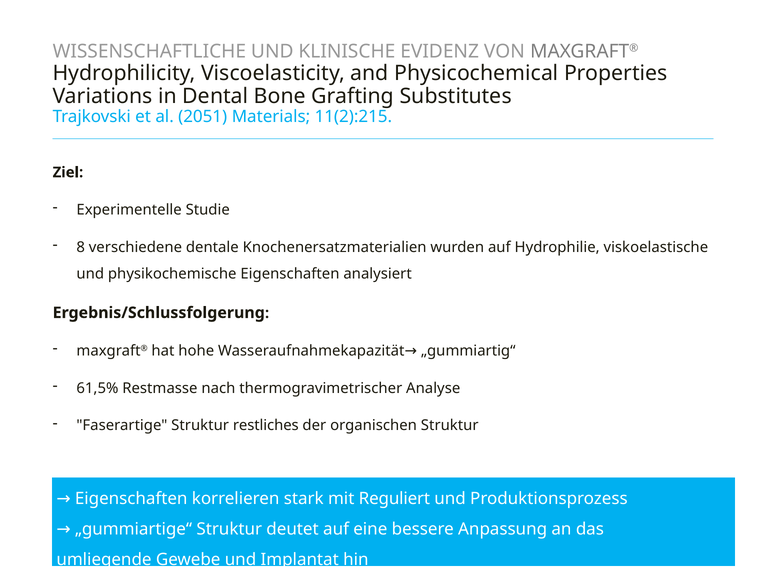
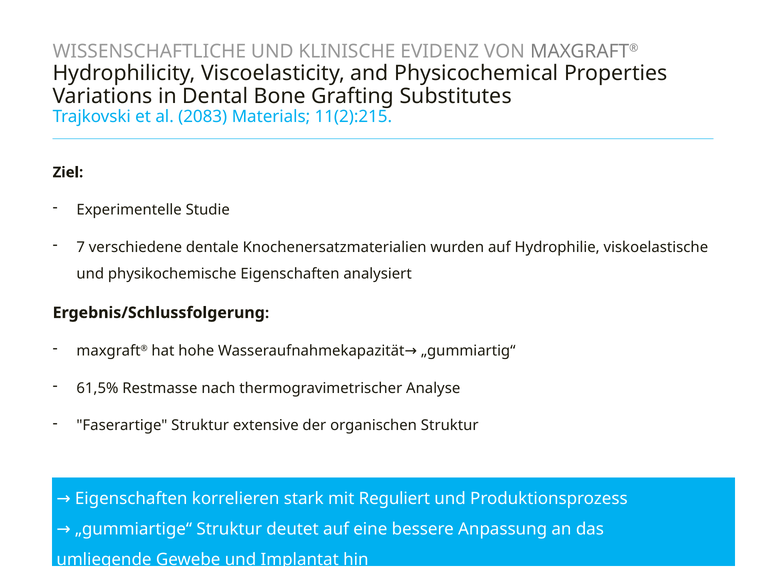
2051: 2051 -> 2083 (203, 117)
8: 8 -> 7 (81, 247)
restliches: restliches -> extensive (266, 426)
